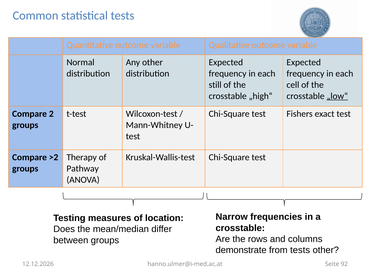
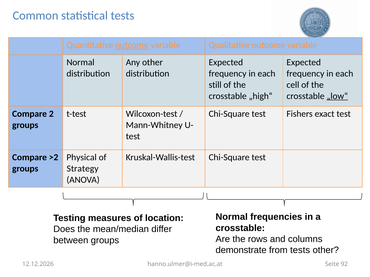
outcome underline: none -> present (132, 45)
Therapy: Therapy -> Physical (82, 158)
Pathway: Pathway -> Strategy (83, 169)
Narrow: Narrow -> Normal (232, 217)
